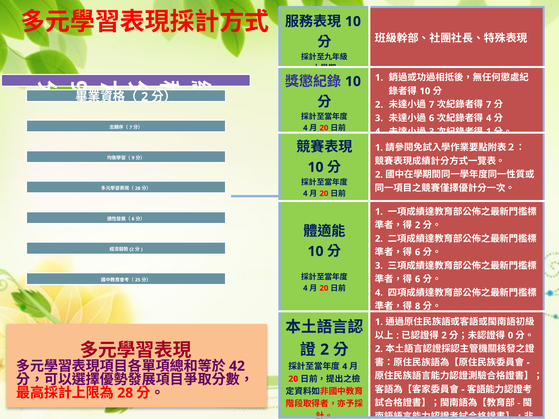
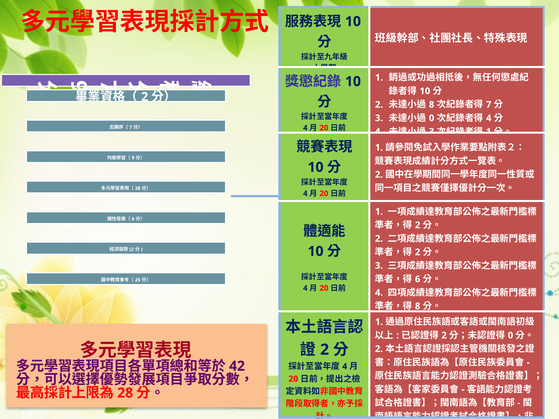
7: 7 -> 8 (432, 105)
6: 6 -> 0 (432, 118)
6: 6 -> 2 (418, 252)
